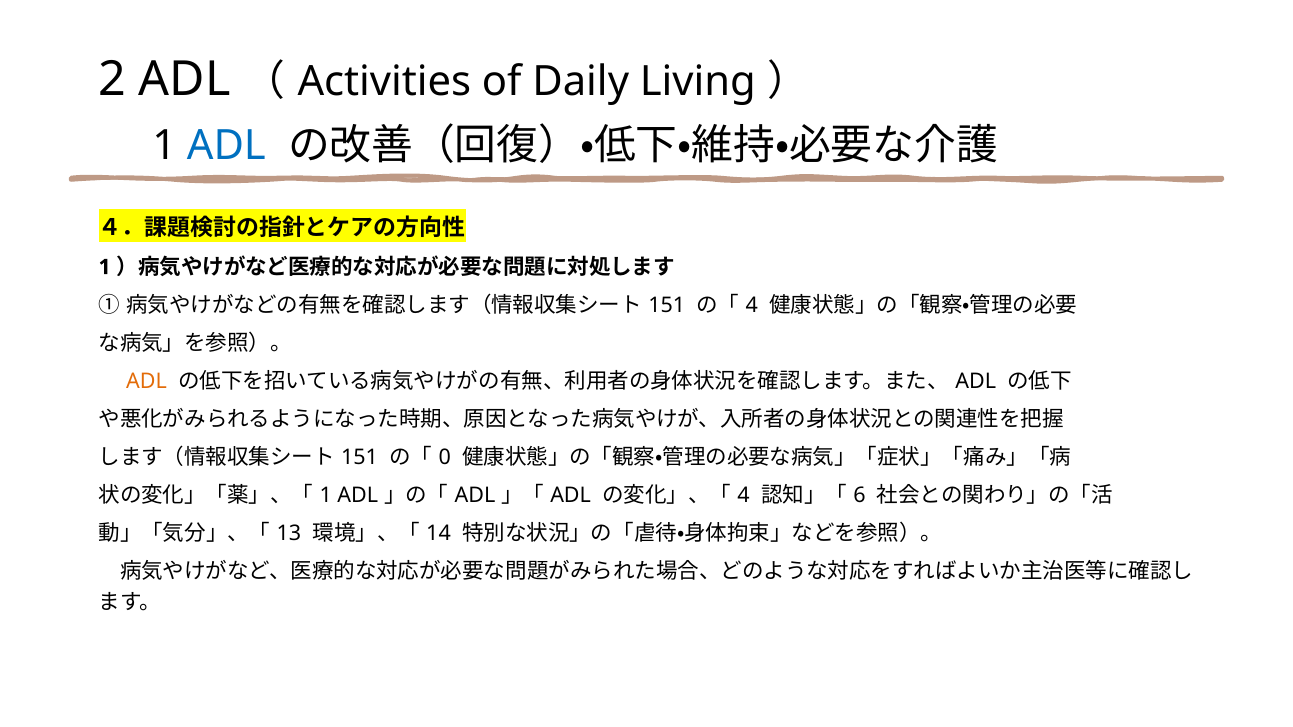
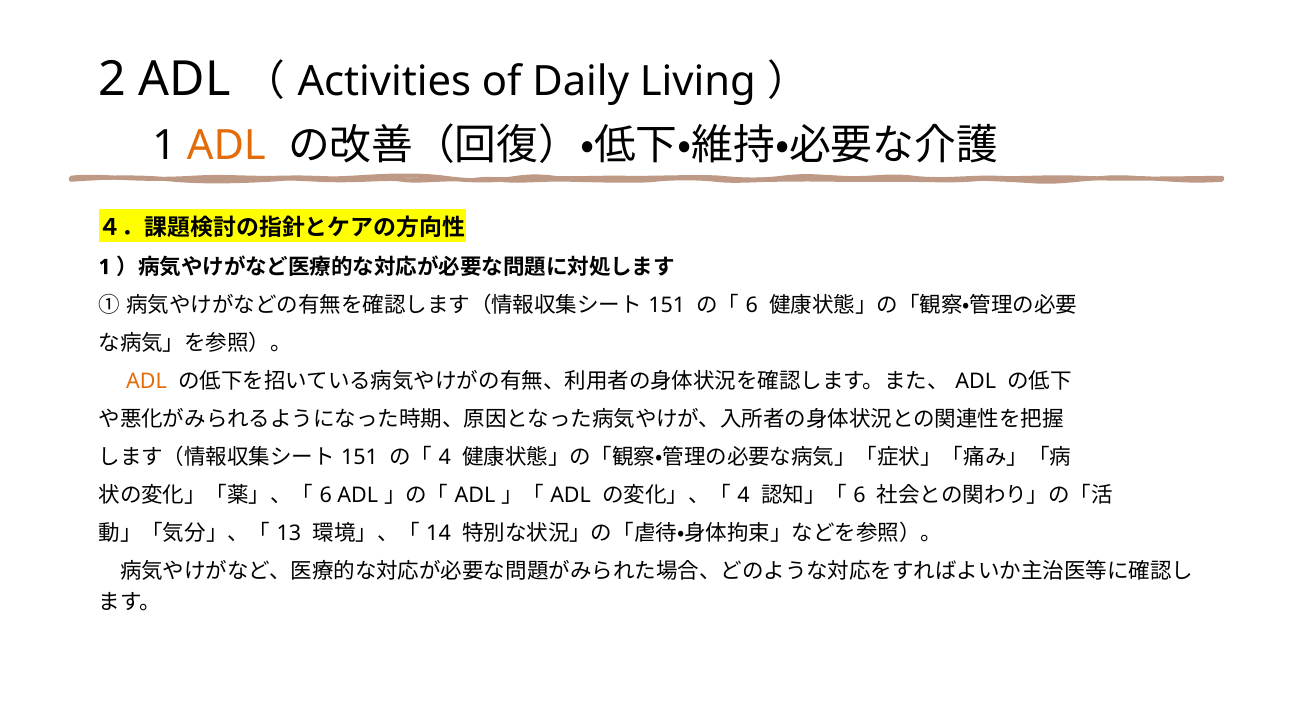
ADL colour: blue -> orange (226, 145)
4: 4 -> 6 (752, 305)
0: 0 -> 4 (445, 457)
1: 1 -> 6 (326, 495)
